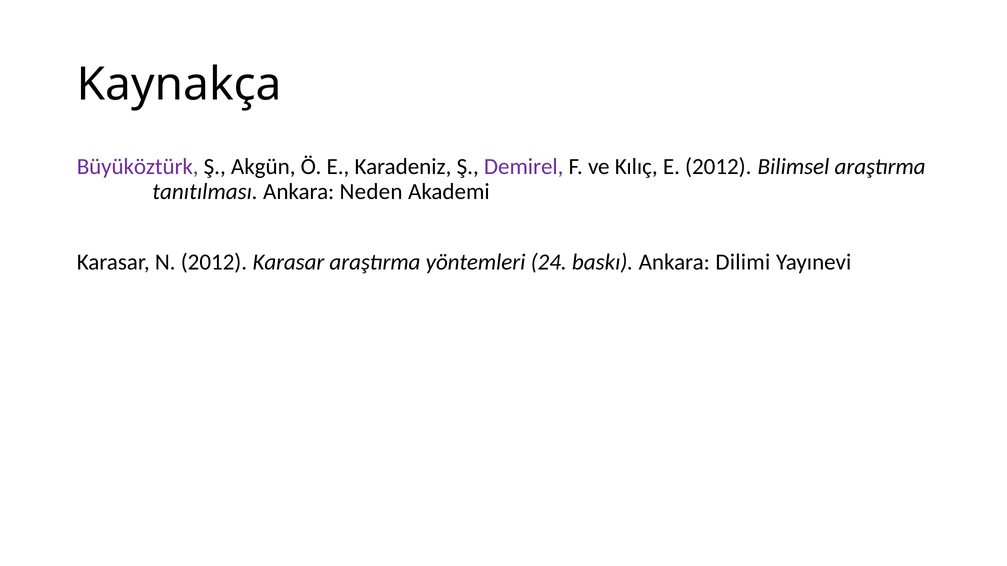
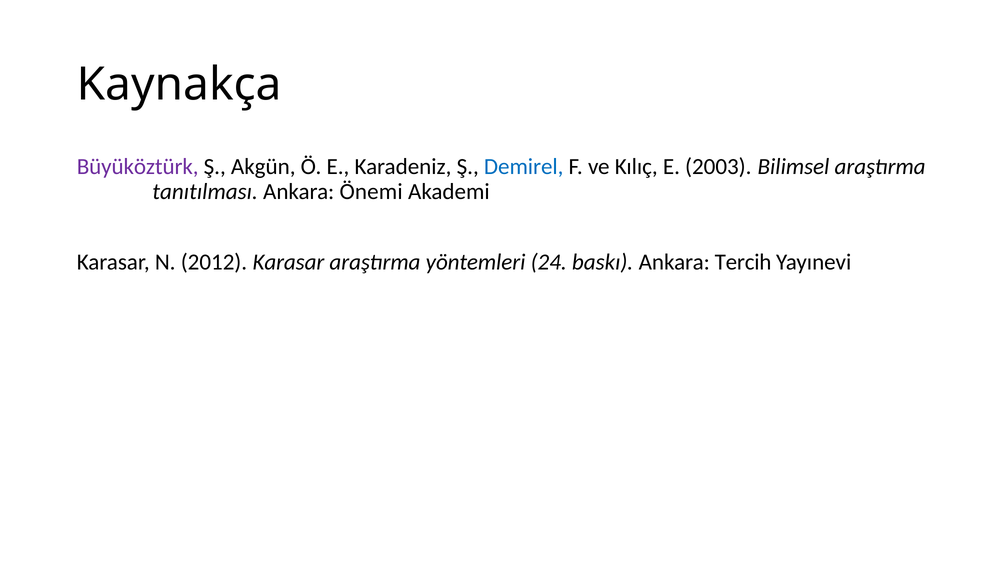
Demirel colour: purple -> blue (524, 167)
E 2012: 2012 -> 2003 (718, 167)
Neden: Neden -> Önemi (371, 192)
Dilimi: Dilimi -> Tercih (743, 263)
